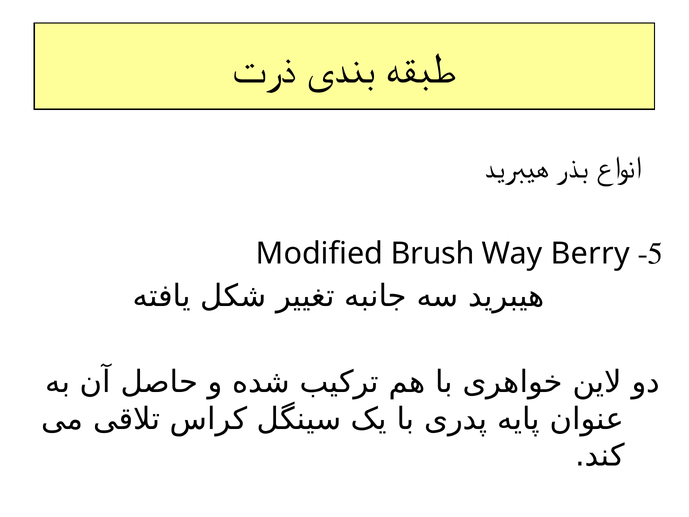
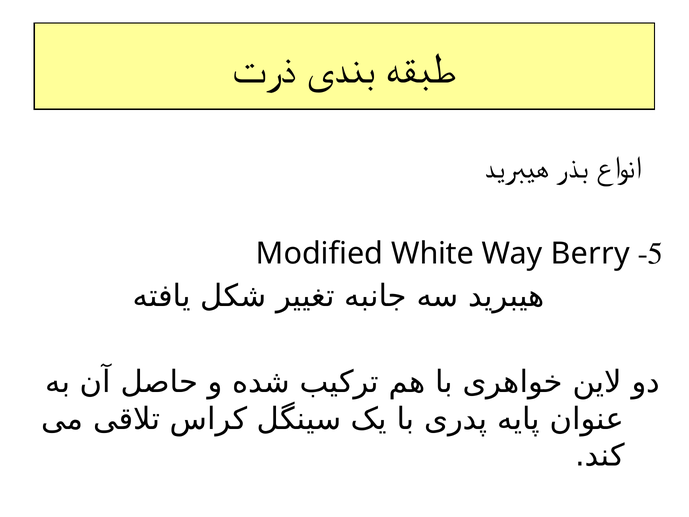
Brush: Brush -> White (433, 253)
